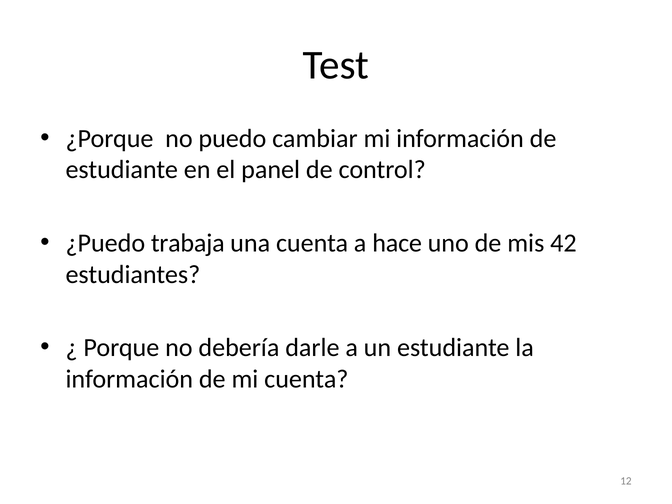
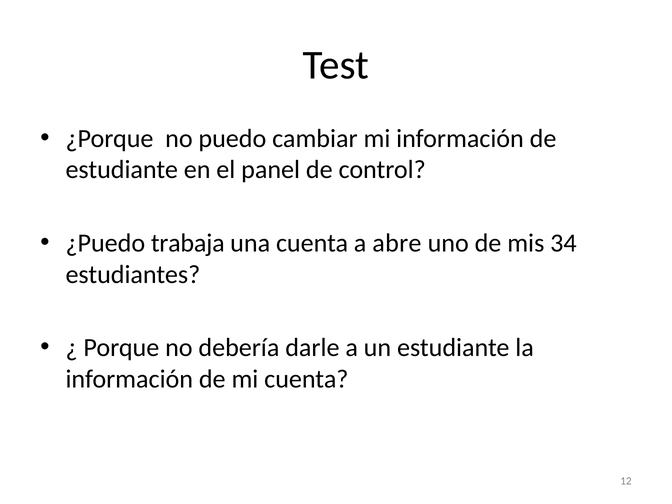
hace: hace -> abre (397, 243)
42: 42 -> 34 (563, 243)
